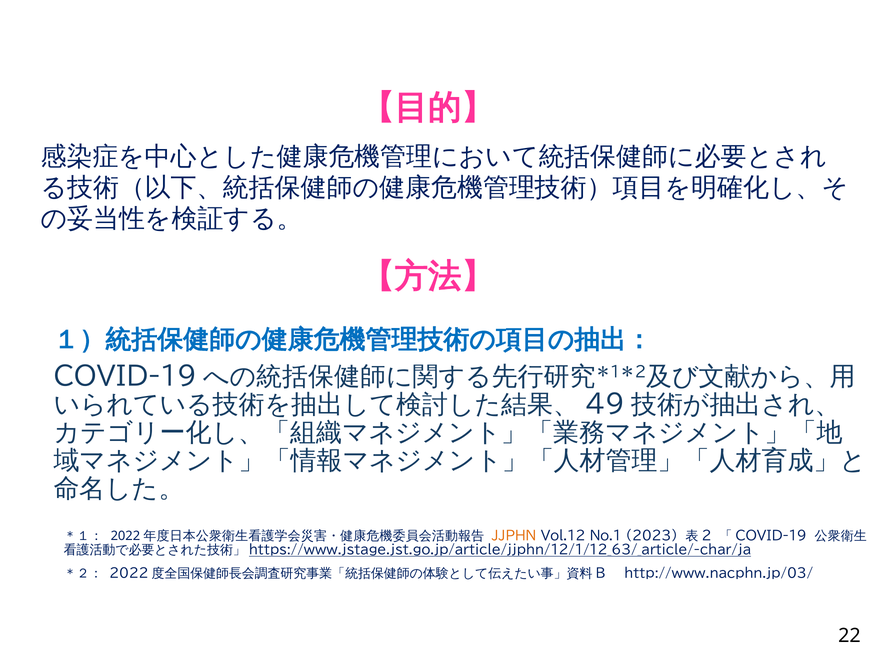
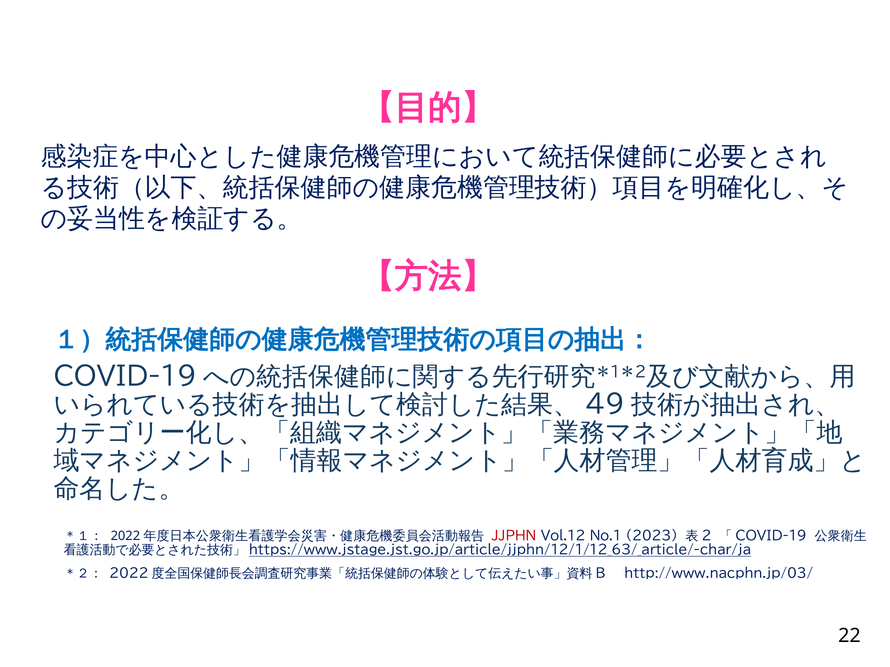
JJPHN colour: orange -> red (514, 537)
